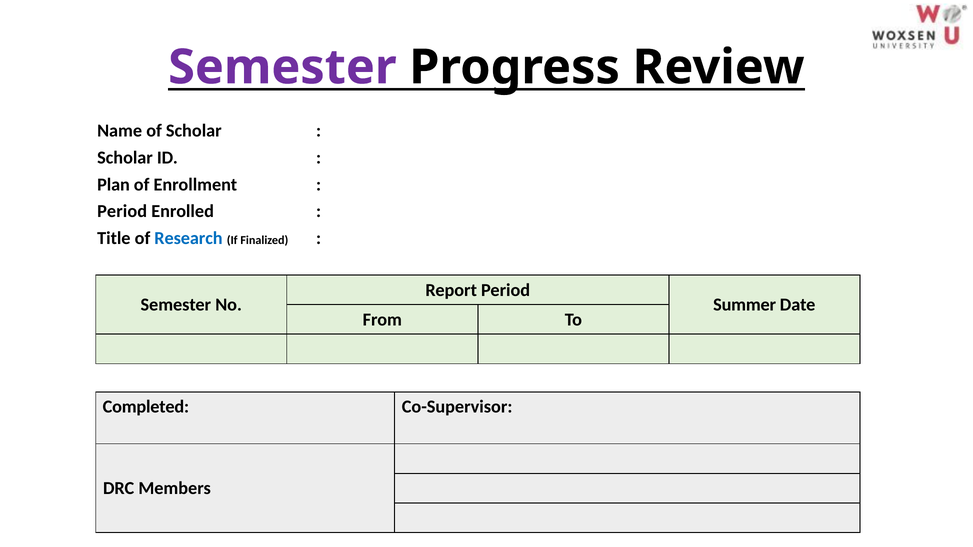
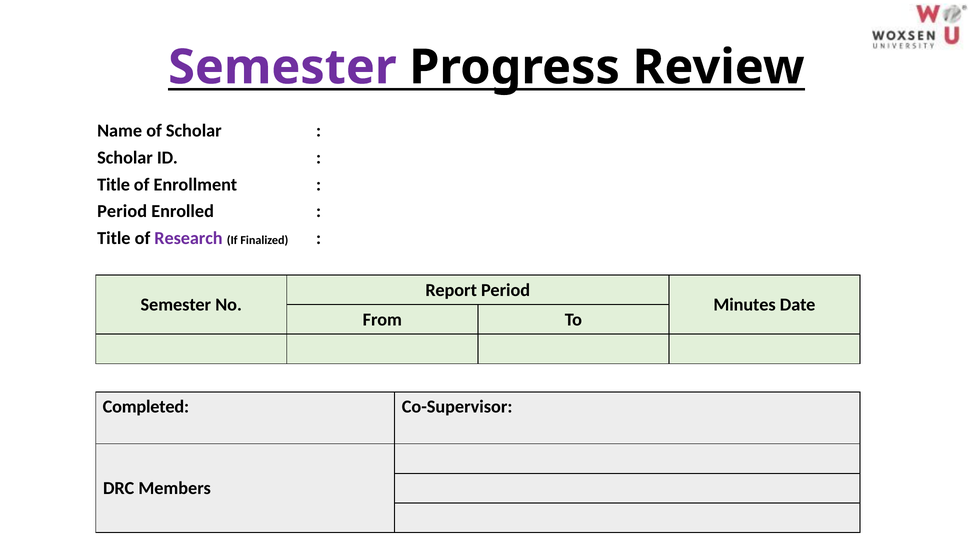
Plan: Plan -> Title (114, 185)
Research colour: blue -> purple (188, 239)
Summer: Summer -> Minutes (745, 305)
